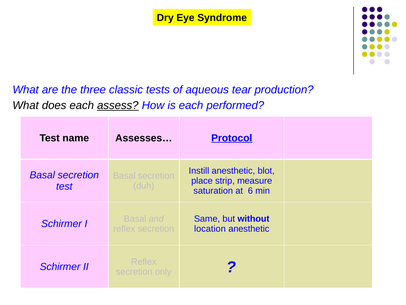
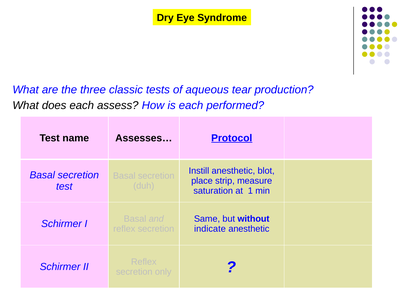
assess underline: present -> none (118, 105)
6: 6 -> 1 (250, 191)
location: location -> indicate (210, 228)
